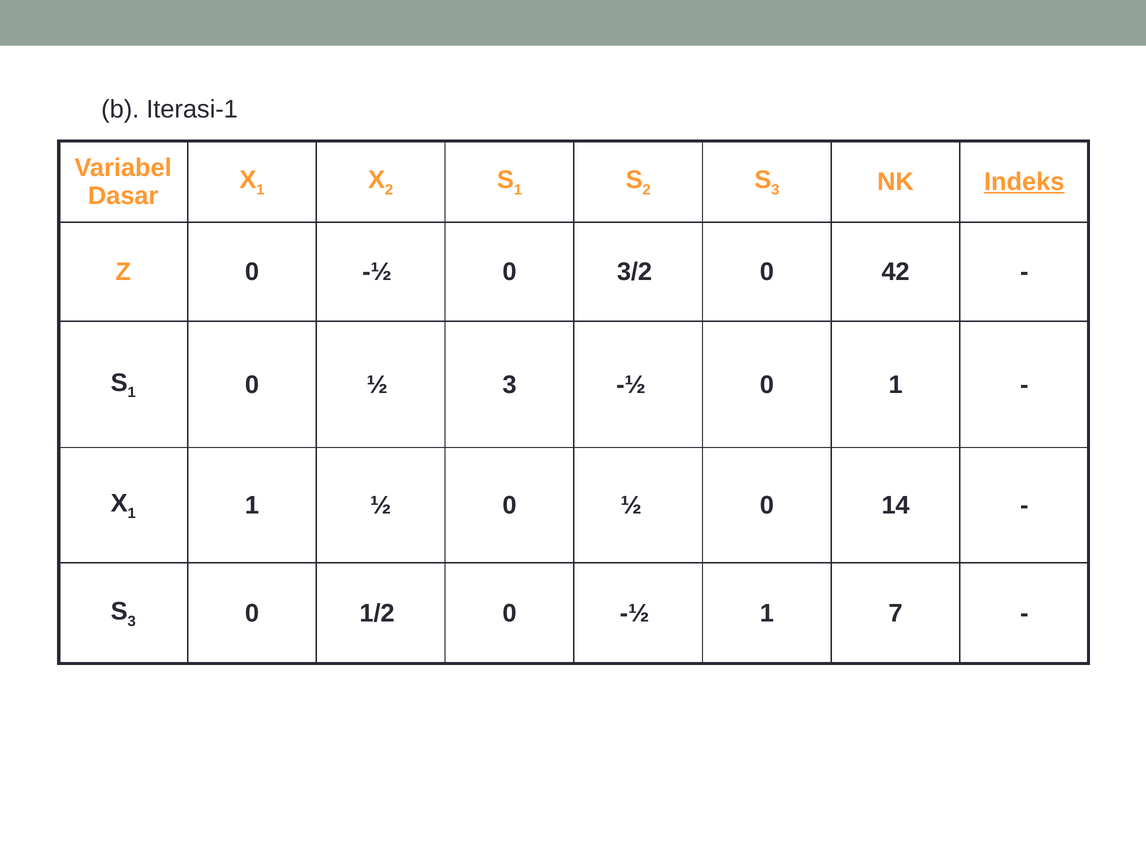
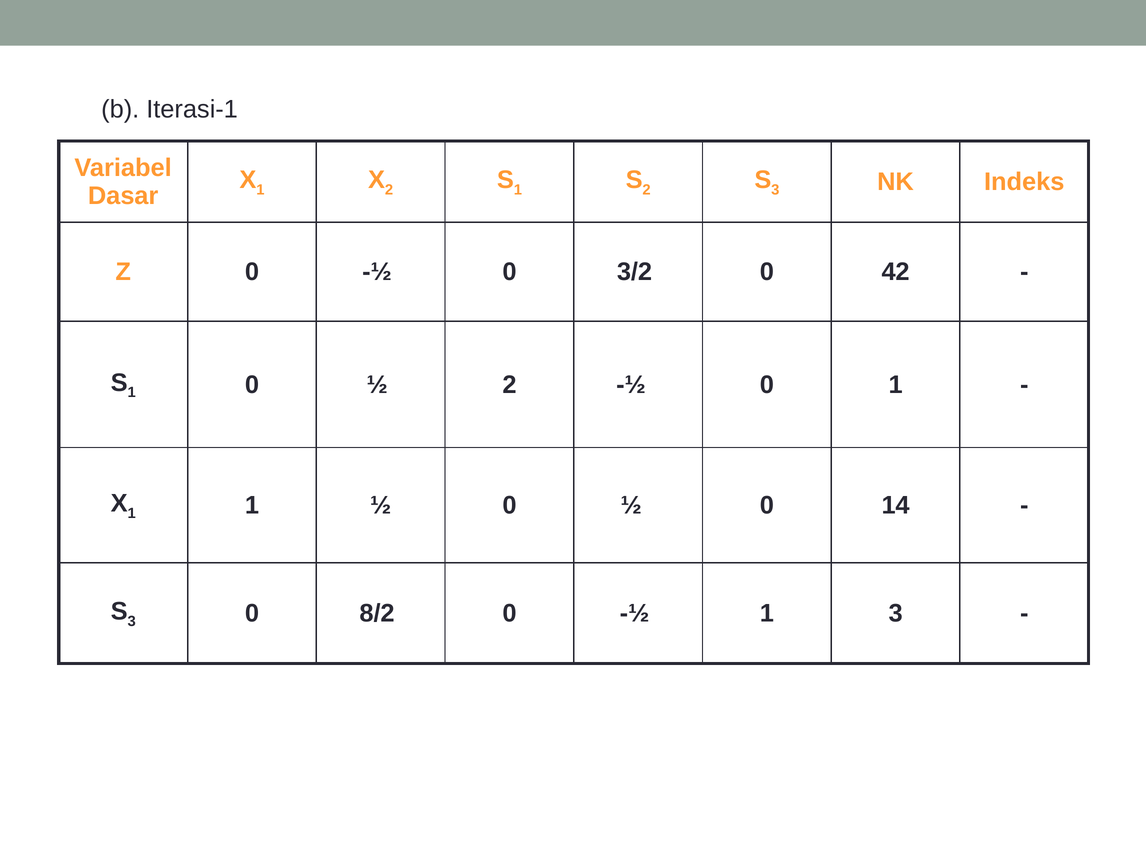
Indeks underline: present -> none (1024, 182)
½ 3: 3 -> 2 (509, 385)
1/2: 1/2 -> 8/2 (377, 614)
1 7: 7 -> 3 (896, 614)
